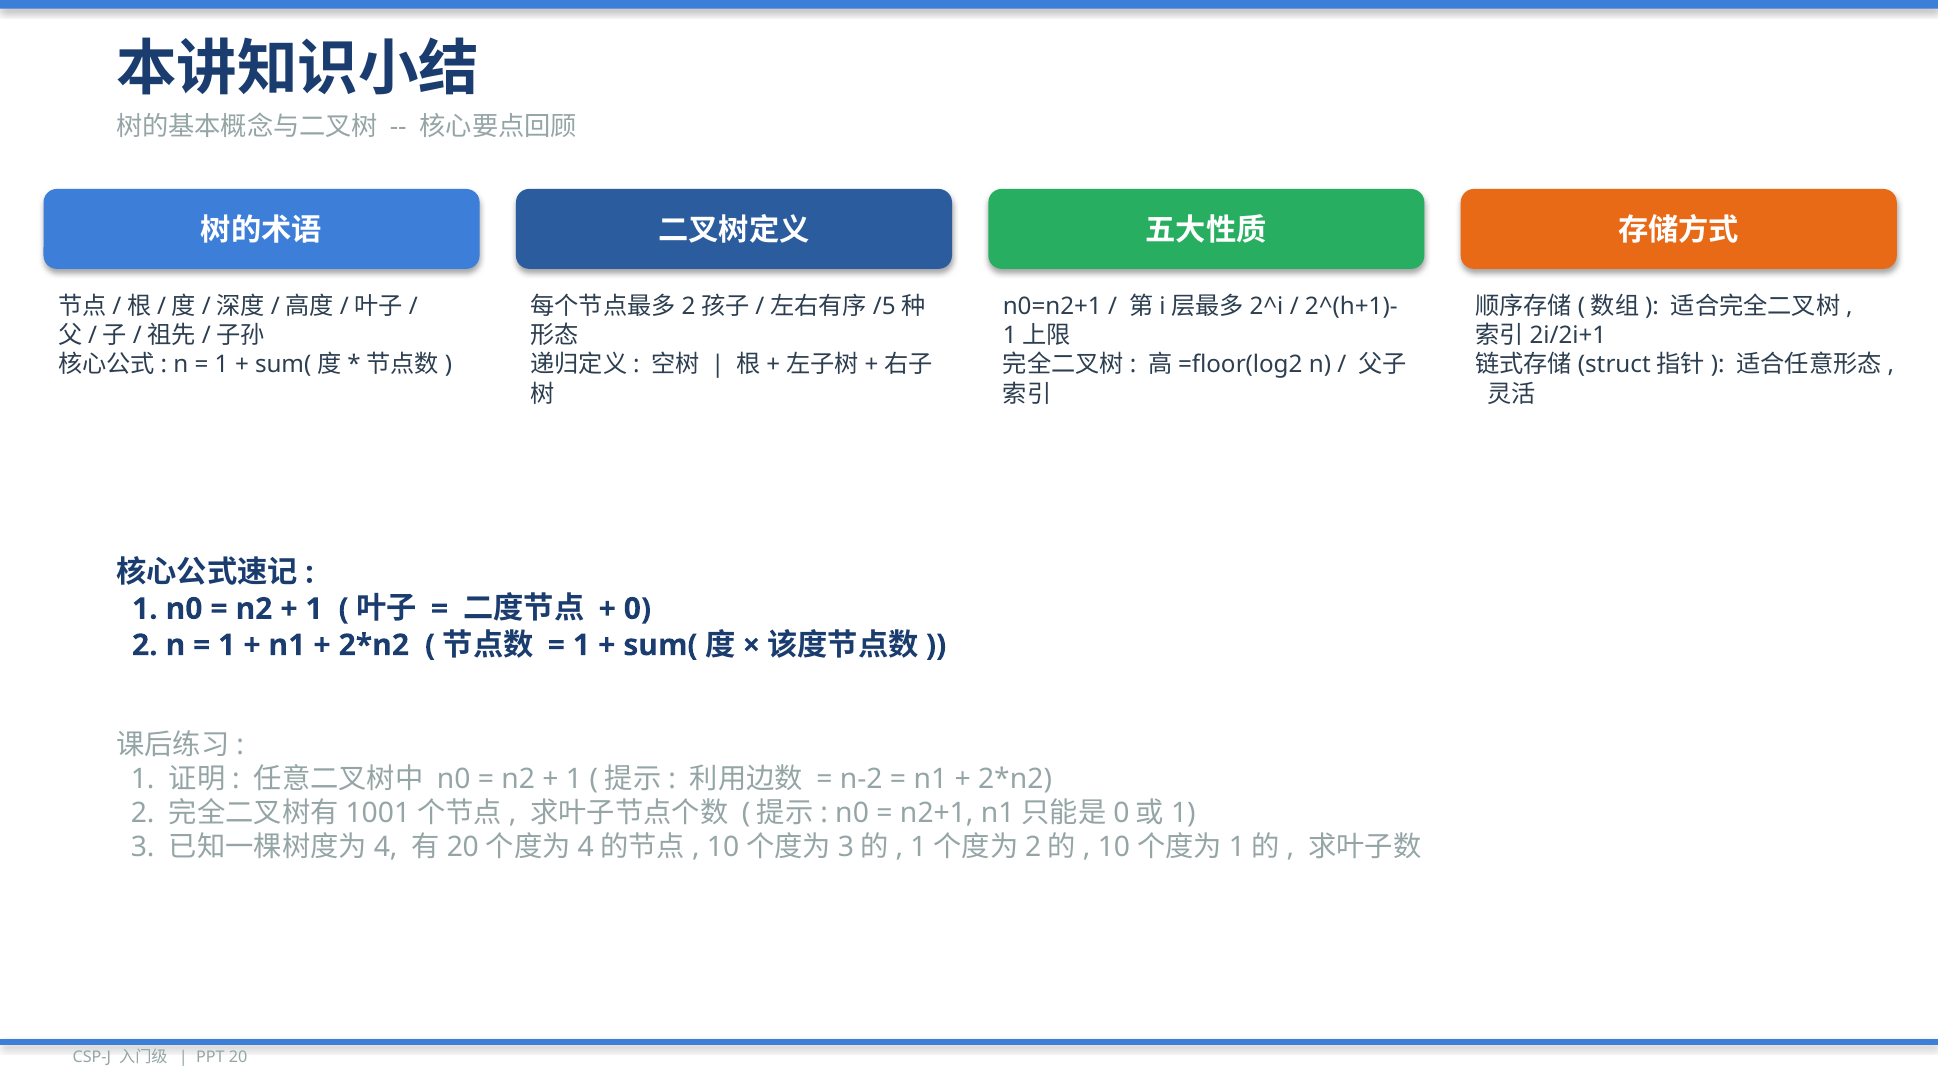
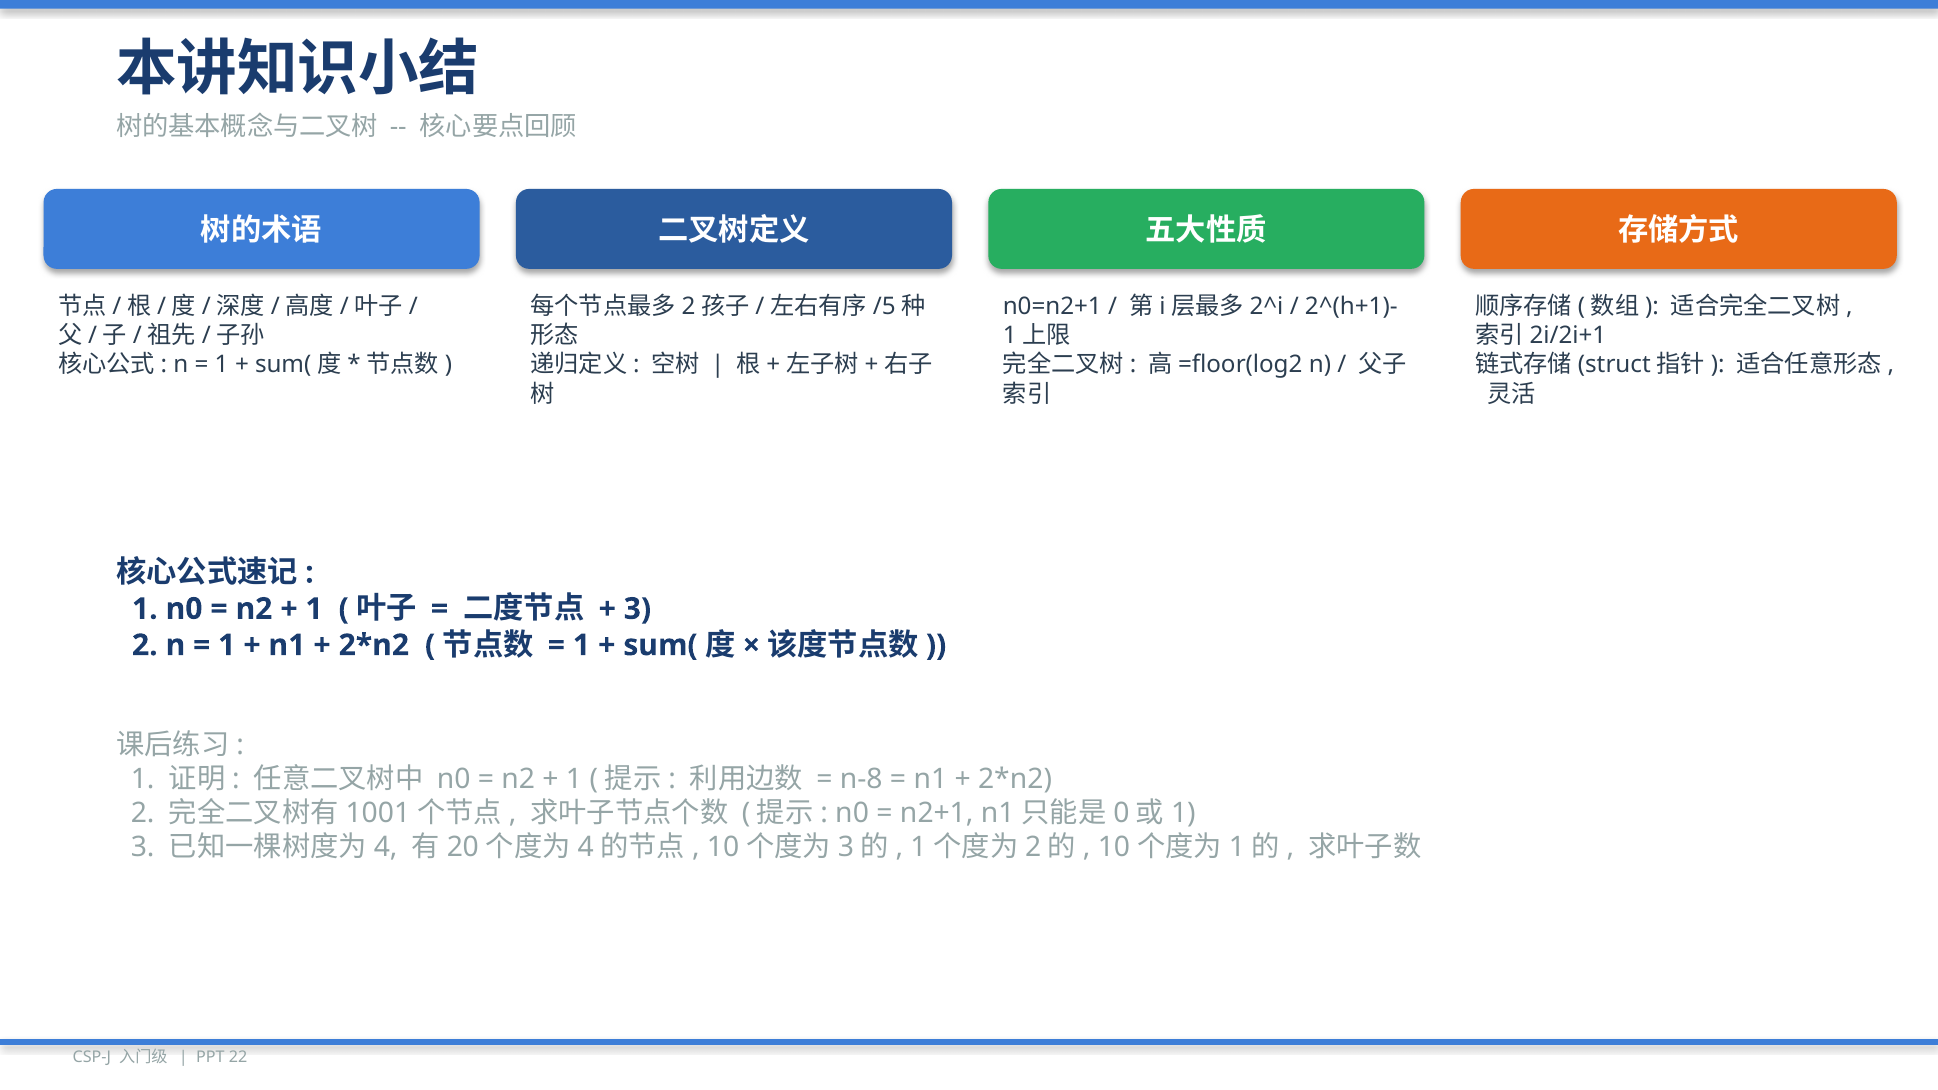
0: 0 -> 3 (637, 609)
n-2: n-2 -> n-8 (861, 780)
20: 20 -> 22 (238, 1057)
